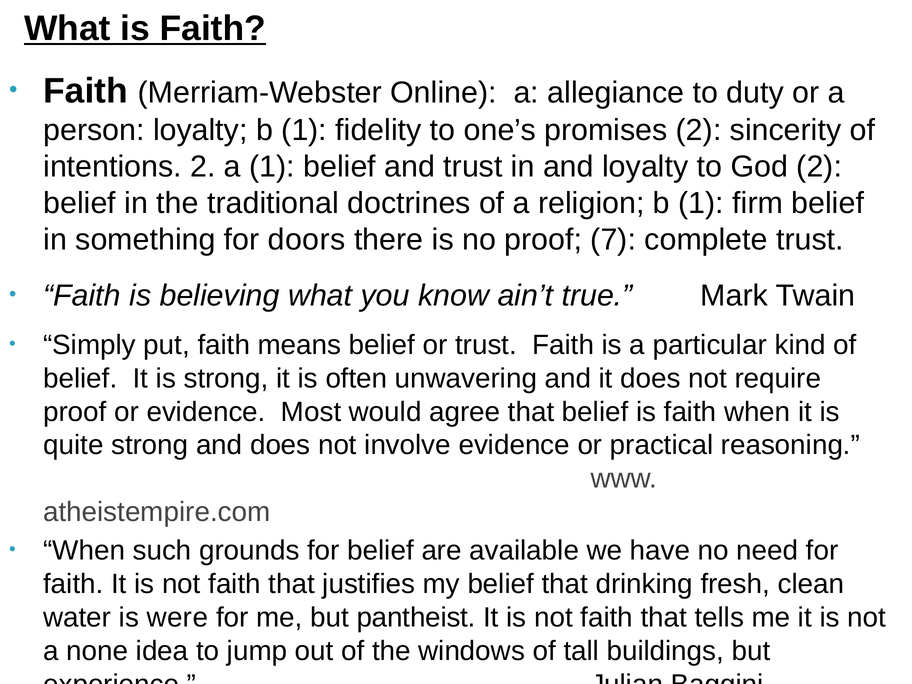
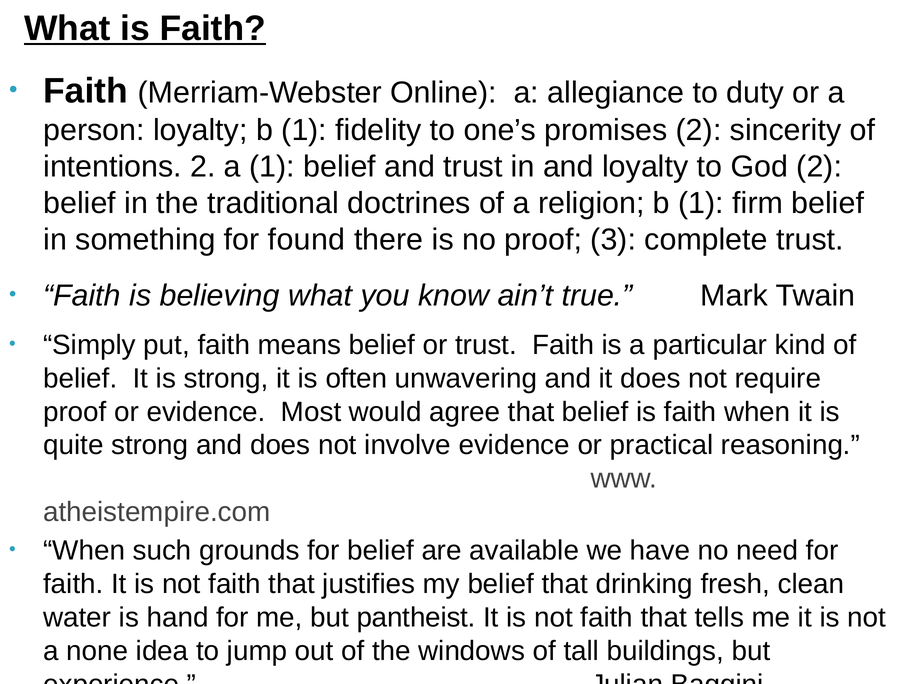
doors: doors -> found (307, 240)
7: 7 -> 3 (613, 240)
were: were -> hand (178, 617)
